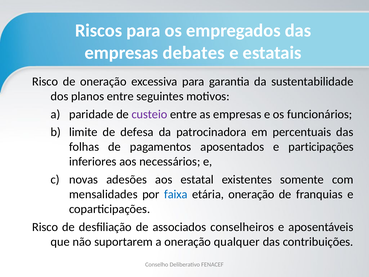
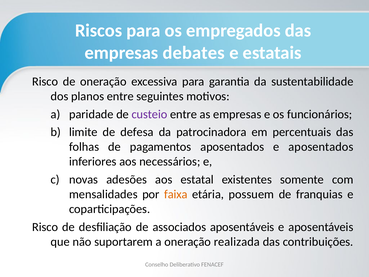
e participações: participações -> aposentados (321, 147)
faixa colour: blue -> orange (176, 194)
etária oneração: oneração -> possuem (251, 194)
associados conselheiros: conselheiros -> aposentáveis (242, 227)
qualquer: qualquer -> realizada (237, 241)
